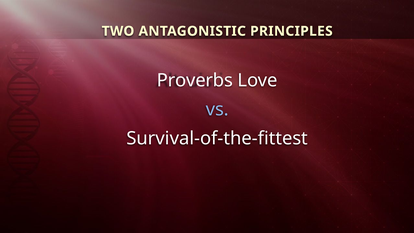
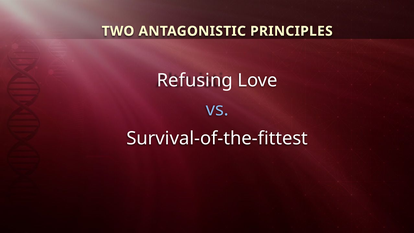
Proverbs: Proverbs -> Refusing (195, 80)
